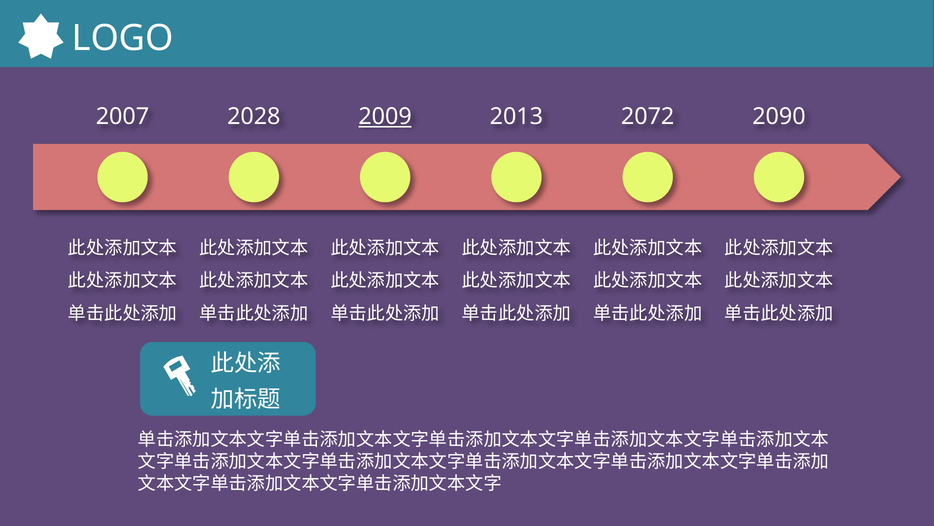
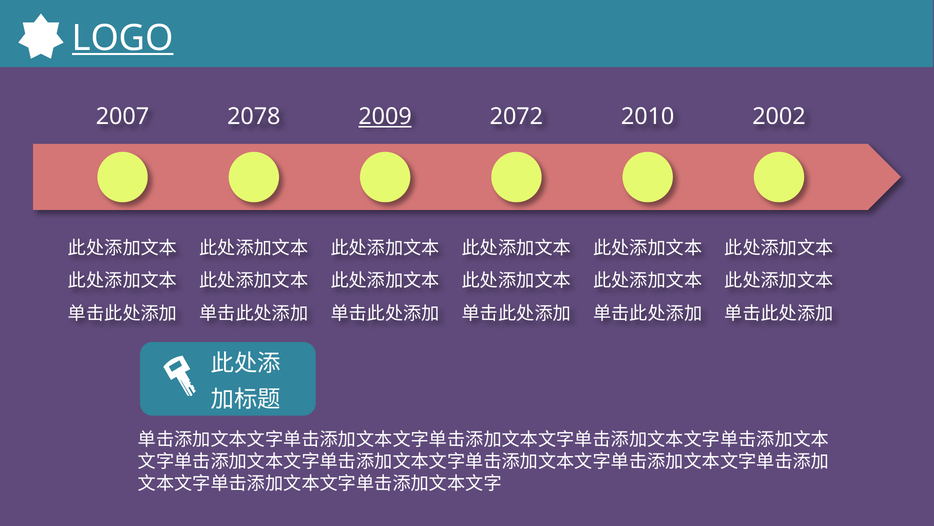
LOGO underline: none -> present (123, 38)
2028: 2028 -> 2078 (254, 116)
2013: 2013 -> 2072 (516, 116)
2072: 2072 -> 2010 (648, 116)
2090: 2090 -> 2002 (779, 116)
